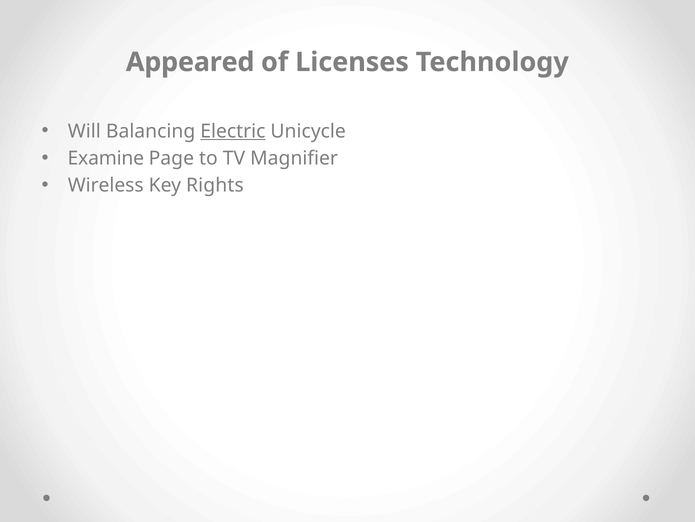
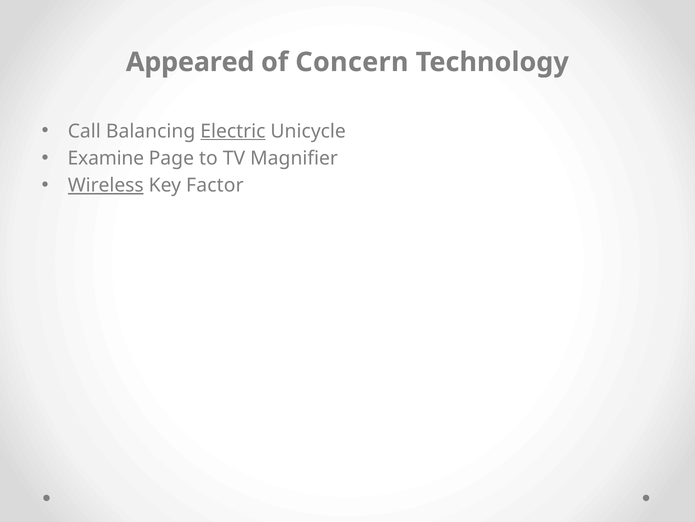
Licenses: Licenses -> Concern (352, 62)
Will: Will -> Call (84, 131)
Wireless underline: none -> present (106, 185)
Rights: Rights -> Factor (215, 185)
